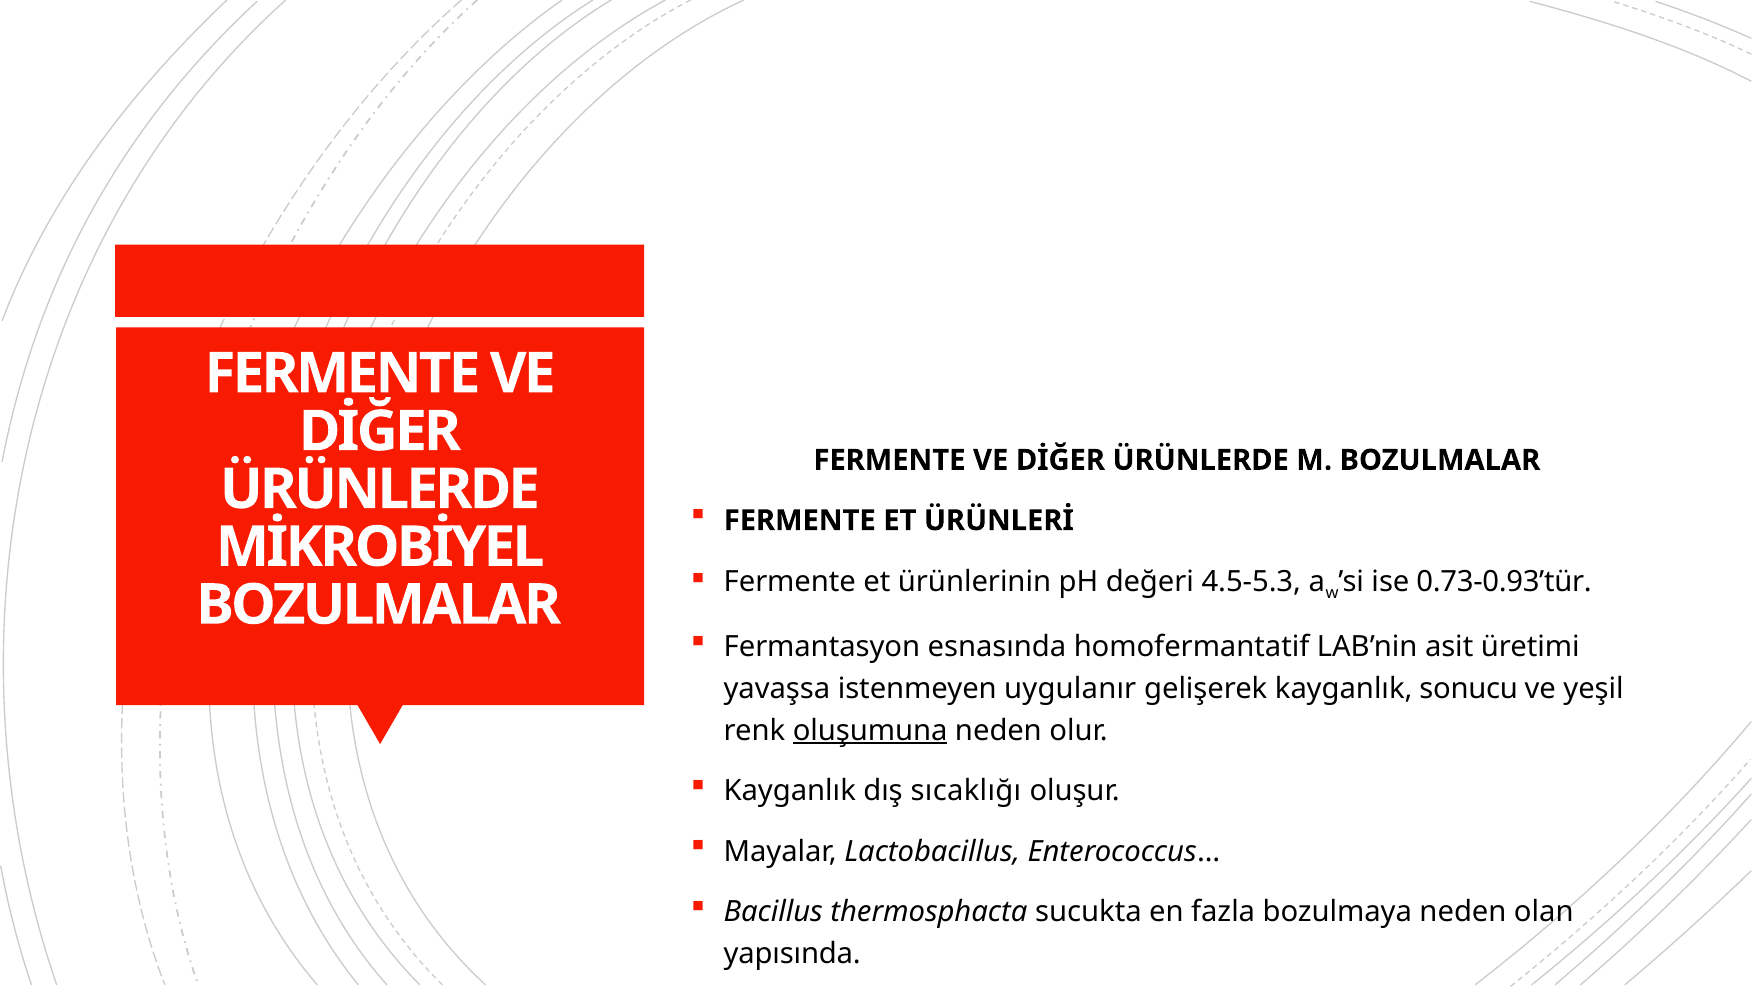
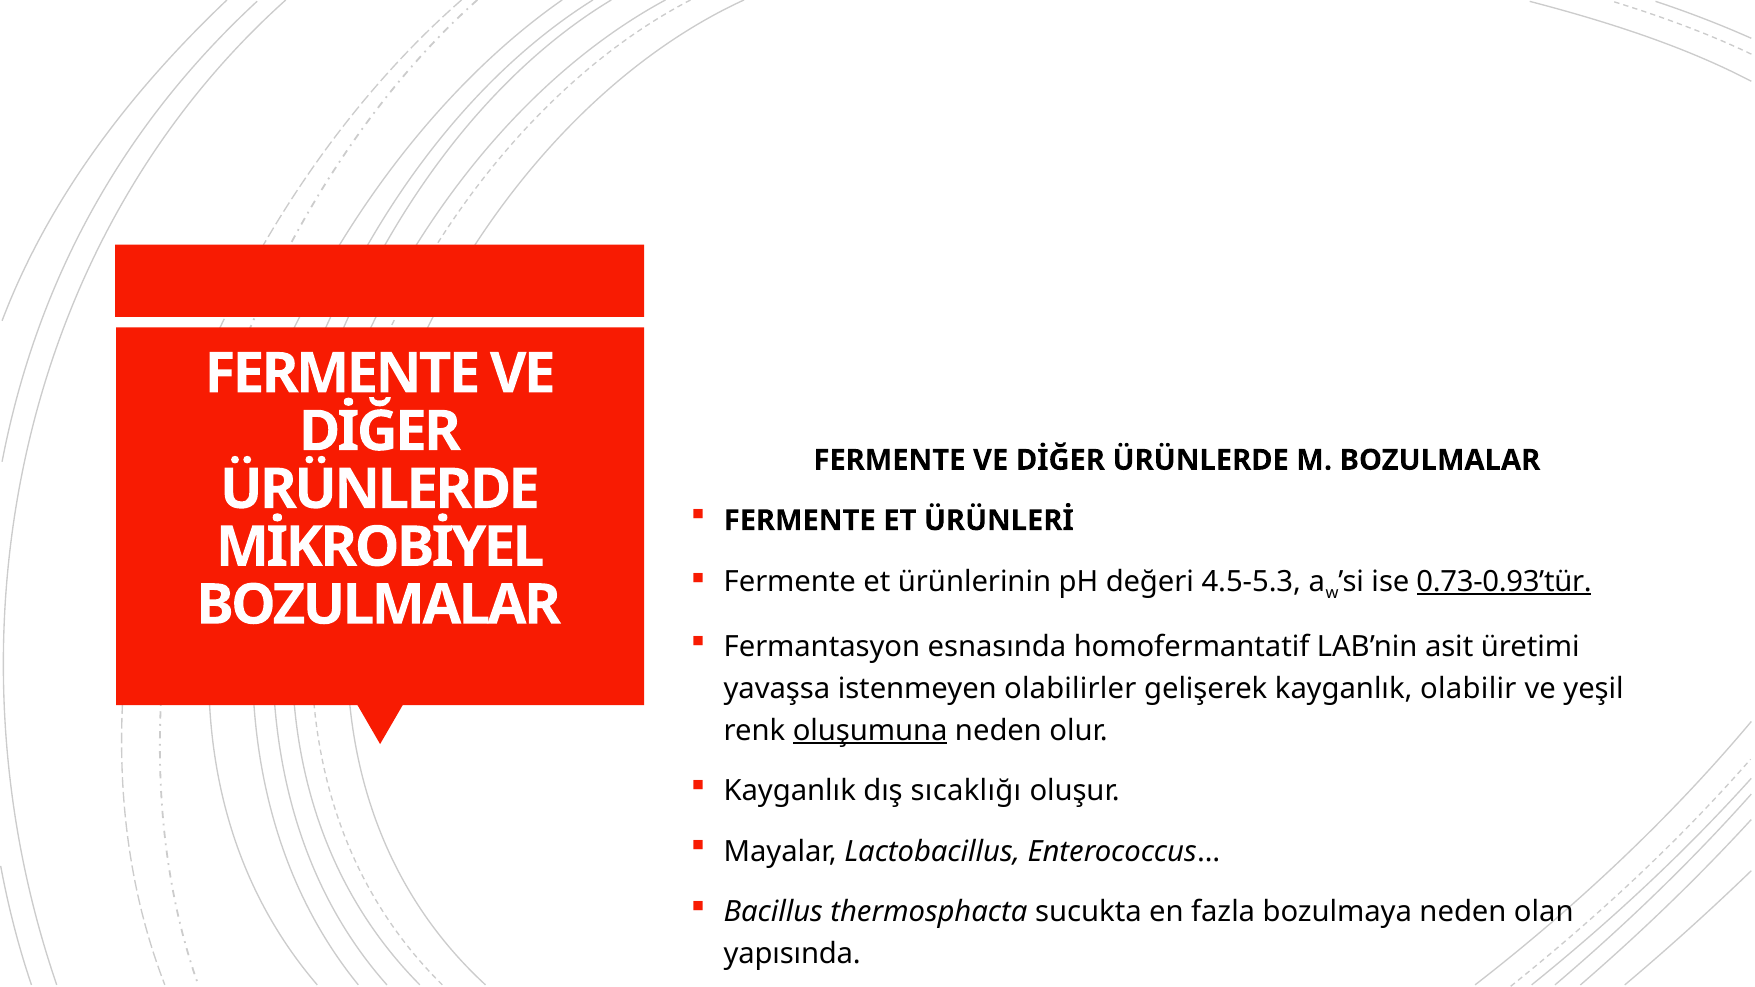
0.73-0.93’tür underline: none -> present (1504, 582)
uygulanır: uygulanır -> olabilirler (1070, 689)
sonucu: sonucu -> olabilir (1468, 689)
